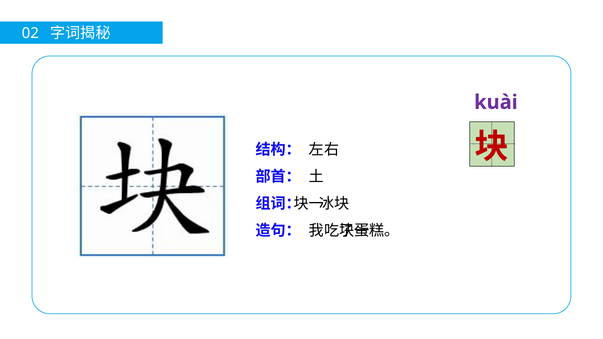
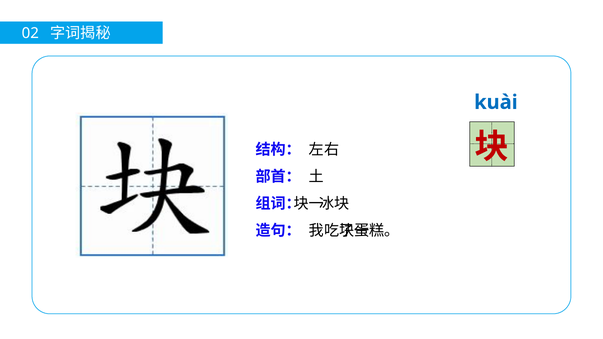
kuài colour: purple -> blue (496, 102)
